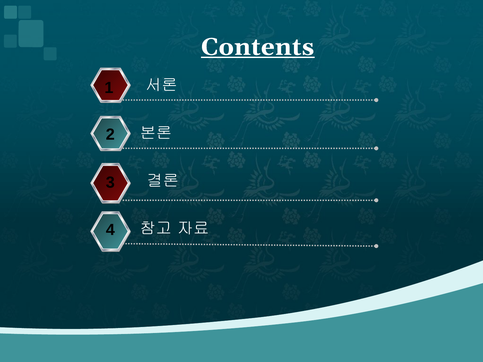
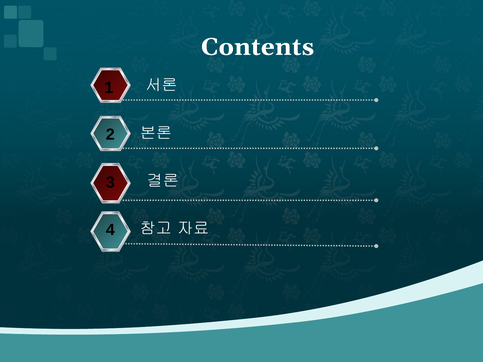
Contents underline: present -> none (258, 47)
